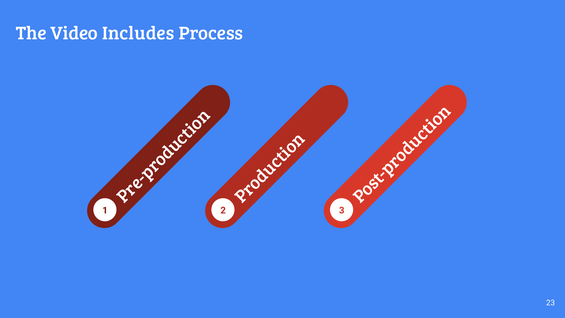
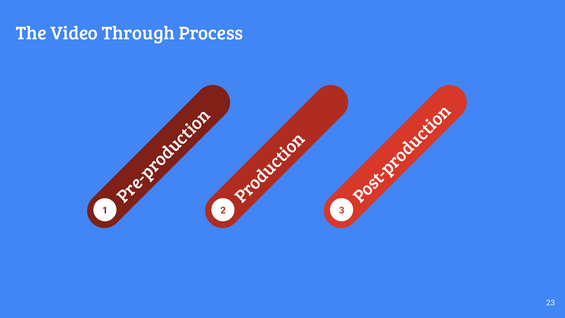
Includes: Includes -> Through (138, 33)
